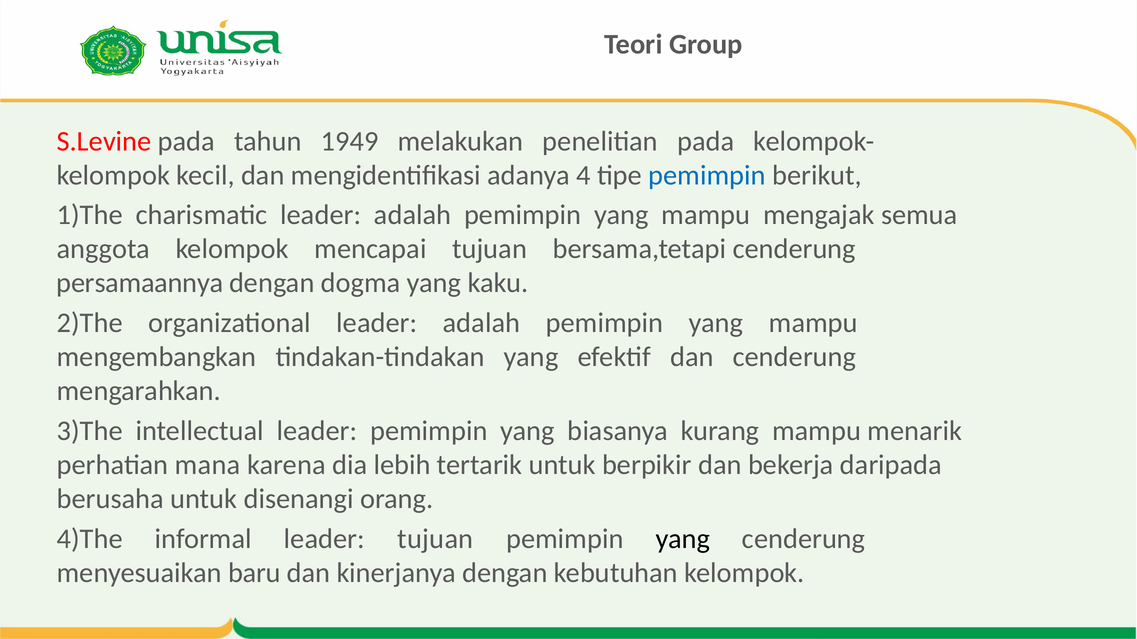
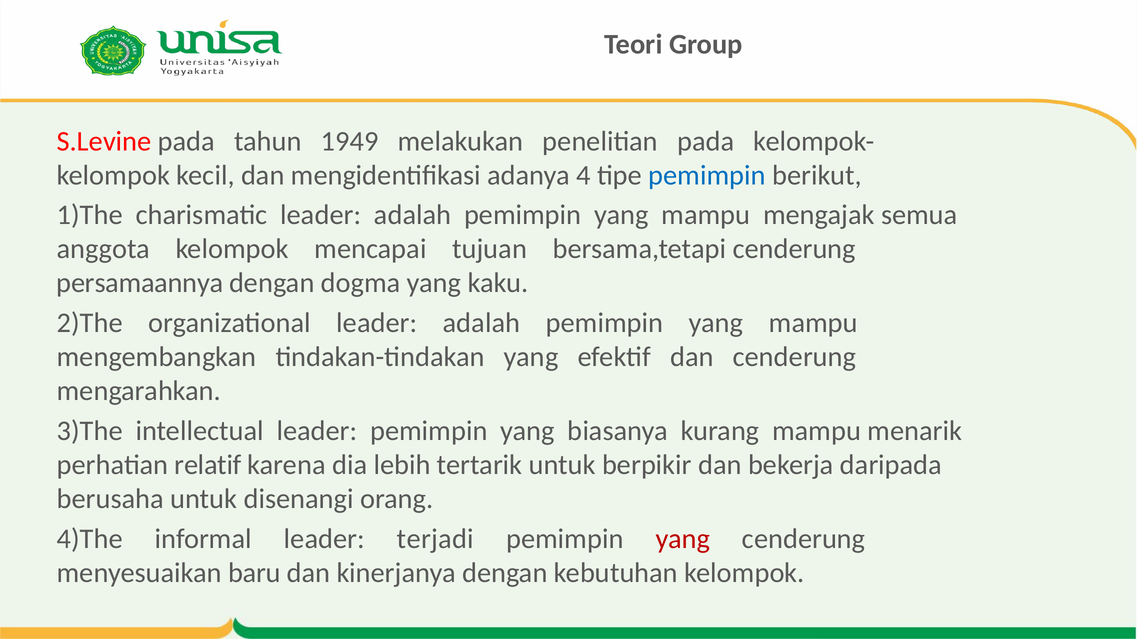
mana: mana -> relatif (208, 465)
leader tujuan: tujuan -> terjadi (435, 539)
yang colour: black -> red (683, 539)
